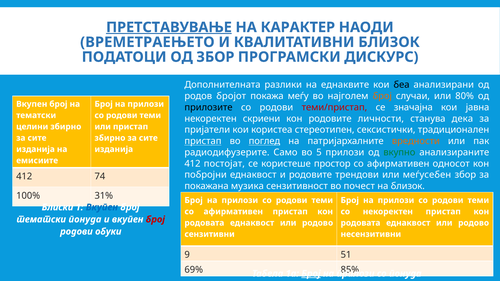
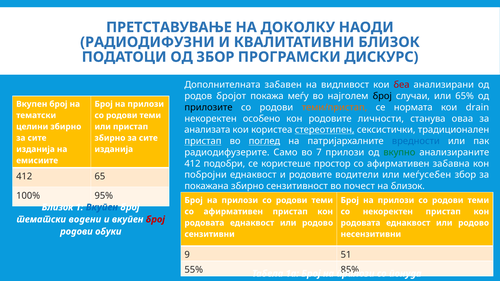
ПРЕТСТАВУВАЊЕ underline: present -> none (169, 27)
КАРАКТЕР: КАРАКТЕР -> ДОКОЛКУ (298, 27)
ВРЕМЕТРАЕЊЕТО: ВРЕМЕТРАЕЊЕТО -> РАДИОДИФУЗНИ (147, 42)
разлики: разлики -> забавен (283, 85)
еднаквите: еднаквите -> видливост (345, 85)
беа colour: black -> red (401, 85)
број colour: orange -> black (382, 96)
80%: 80% -> 65% (465, 96)
теми/пристап colour: red -> orange (334, 107)
значајна: значајна -> нормата (413, 107)
јавна: јавна -> drаin (477, 107)
скриени: скриени -> особено (262, 119)
дека: дека -> оваа (462, 119)
пријатели: пријатели -> анализата (207, 130)
стереотипен underline: none -> present (325, 130)
вредности colour: orange -> blue (416, 141)
5: 5 -> 7 (319, 152)
постојат: постојат -> подобри (224, 164)
односот: односот -> забавна (451, 164)
трендови: трендови -> водители (357, 175)
74: 74 -> 65 (100, 177)
покажана музика: музика -> збирно (247, 186)
31%: 31% -> 95% (104, 196)
Блиски: Блиски -> Близок (58, 207)
тематски понуда: понуда -> водени (85, 220)
69%: 69% -> 55% (194, 270)
Број underline: present -> none (311, 274)
